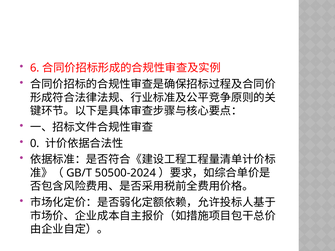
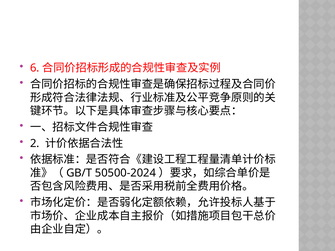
0: 0 -> 2 (35, 143)
